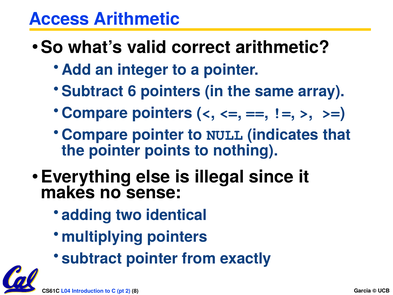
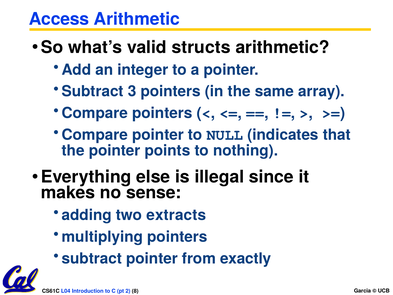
correct: correct -> structs (201, 47)
6: 6 -> 3 (132, 91)
identical: identical -> extracts (176, 215)
